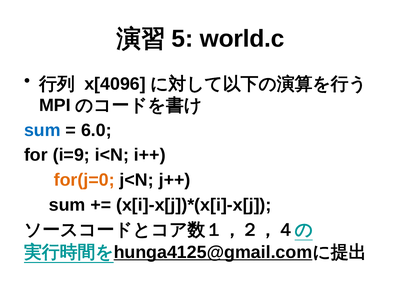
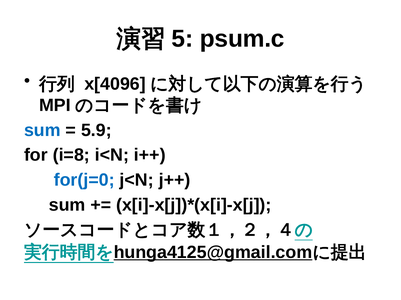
world.c: world.c -> psum.c (242, 39)
6.0: 6.0 -> 5.9 (96, 130)
i=9: i=9 -> i=8 (71, 155)
for(j=0 colour: orange -> blue (84, 180)
